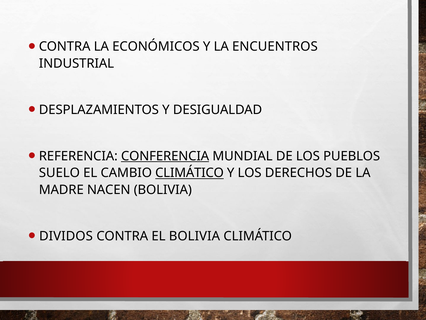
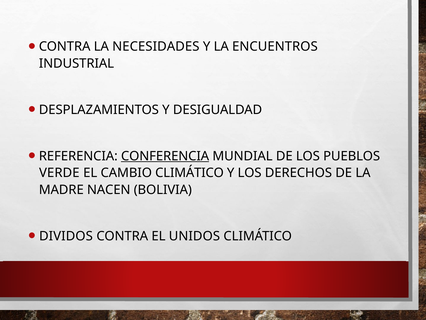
ECONÓMICOS: ECONÓMICOS -> NECESIDADES (156, 47)
SUELO: SUELO -> VERDE (59, 173)
CLIMÁTICO underline: present -> none (190, 173)
EL BOLIVIA: BOLIVIA -> UNIDOS (194, 236)
